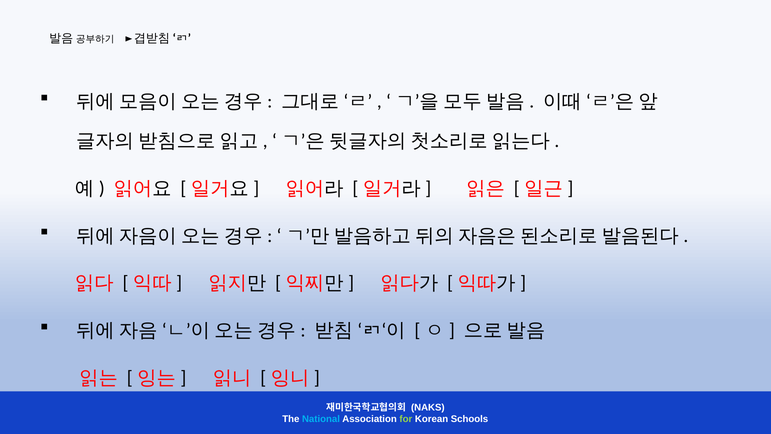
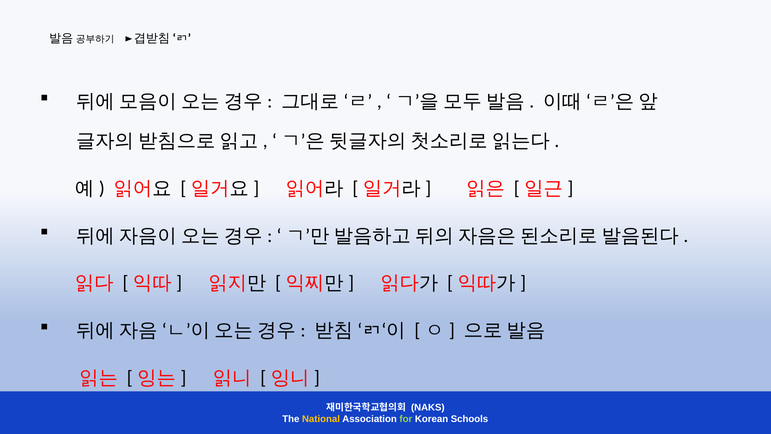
National colour: light blue -> yellow (321, 419)
